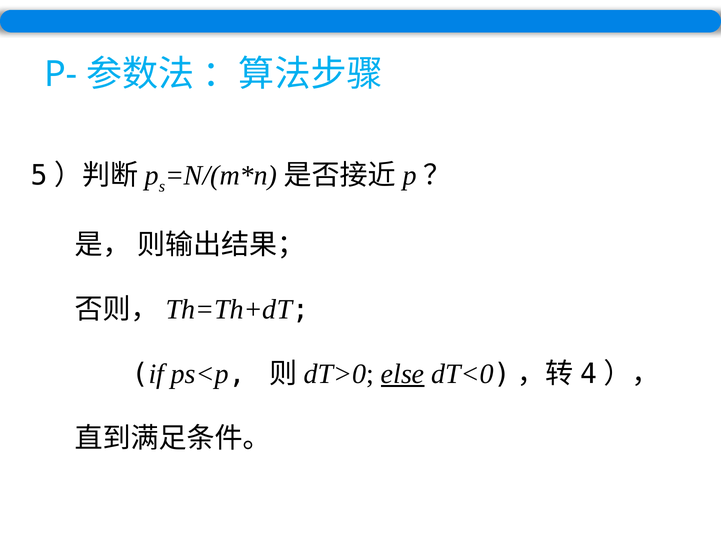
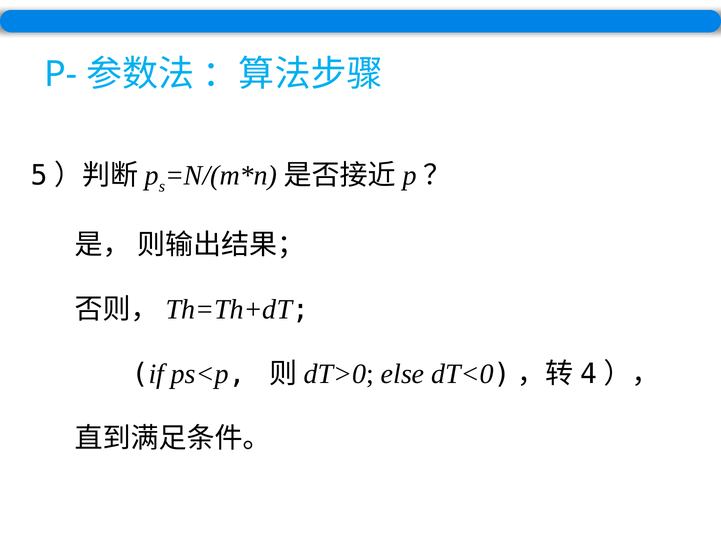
else underline: present -> none (403, 374)
